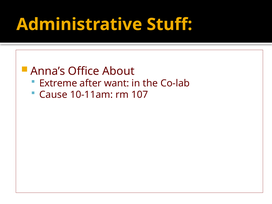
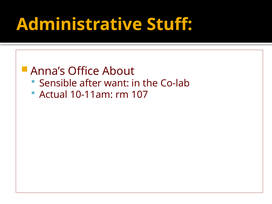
Extreme: Extreme -> Sensible (58, 83)
Cause: Cause -> Actual (53, 95)
